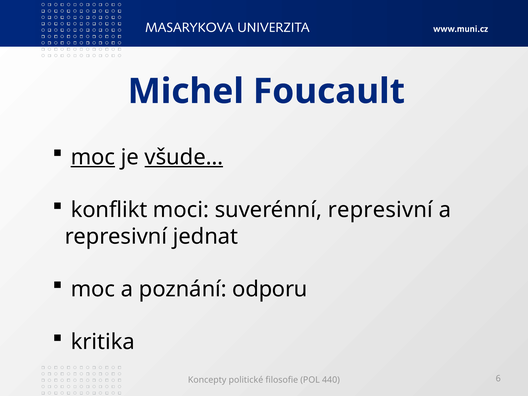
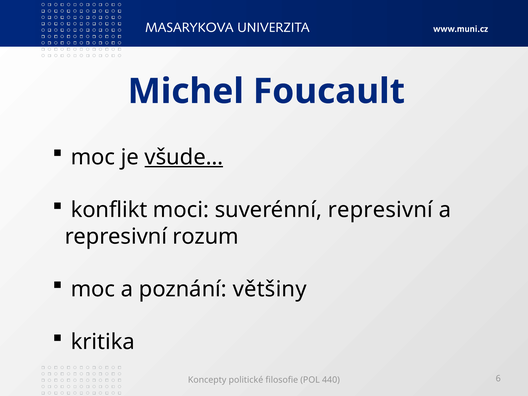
moc underline: present -> none (93, 157)
jednat: jednat -> rozum (206, 236)
odporu: odporu -> většiny (270, 289)
